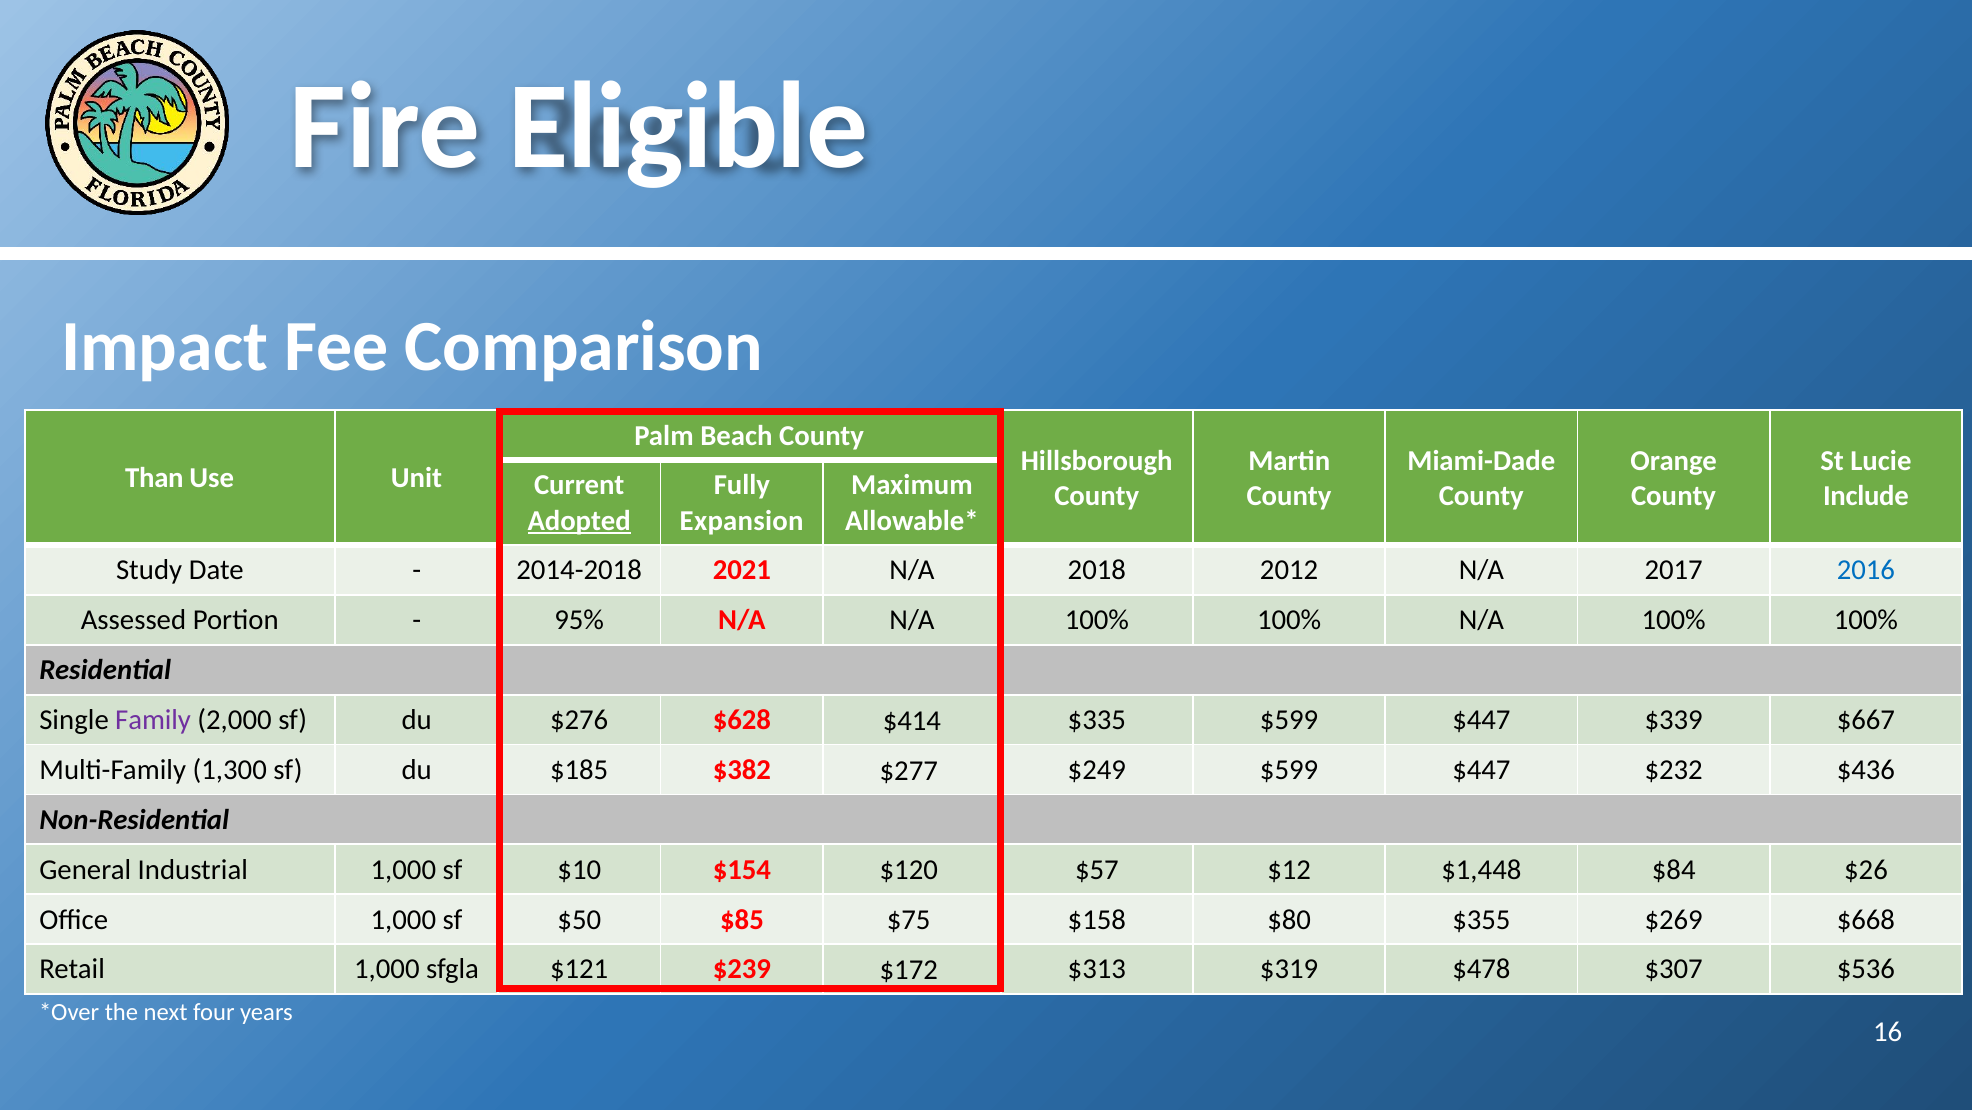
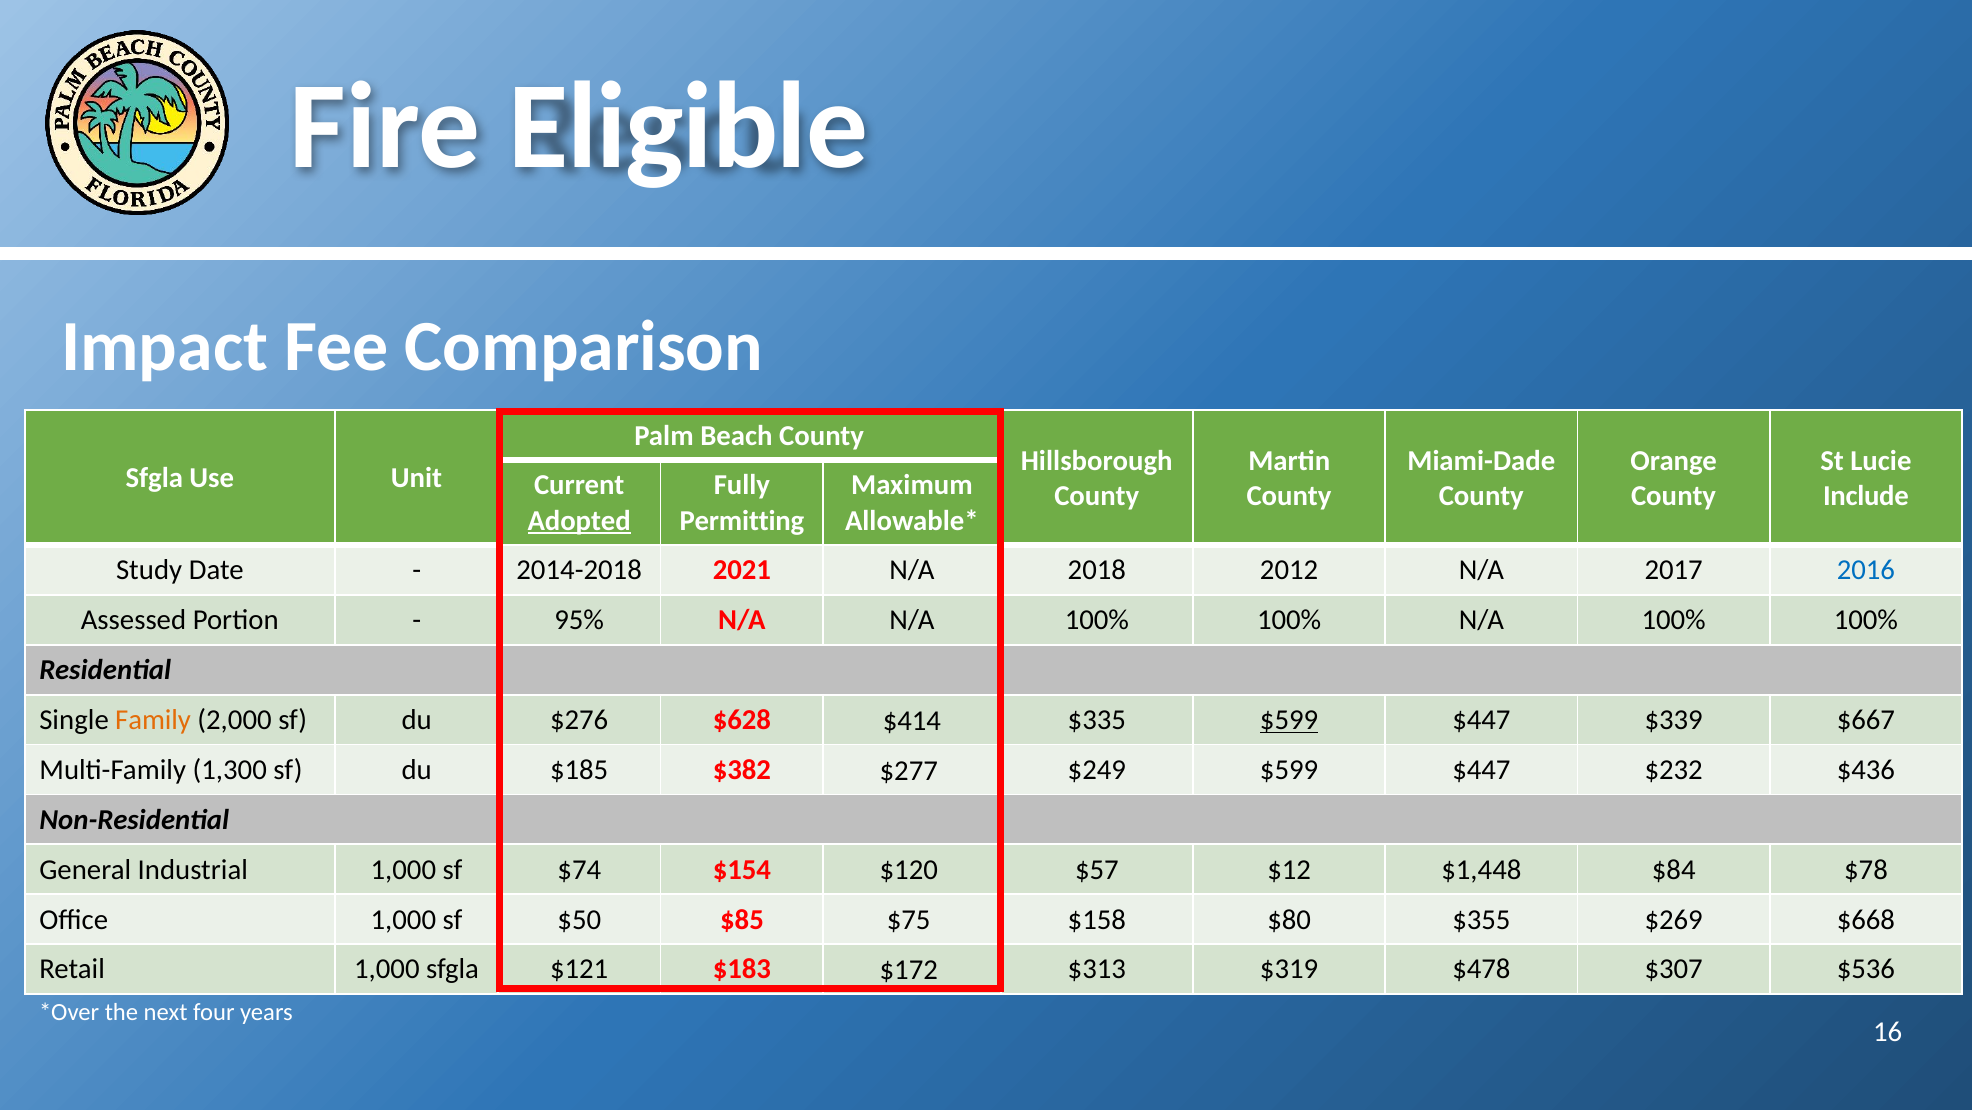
Than: Than -> Sfgla (154, 478)
Expansion: Expansion -> Permitting (742, 520)
Family colour: purple -> orange (153, 720)
$599 underline: none -> present (1289, 720)
$10: $10 -> $74 (579, 869)
$26: $26 -> $78 (1866, 869)
$239: $239 -> $183 (742, 969)
